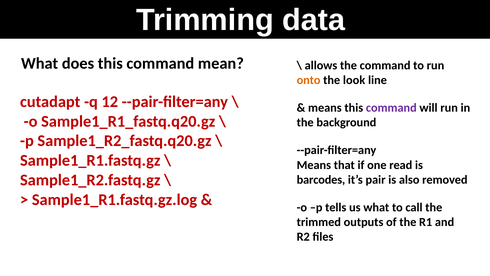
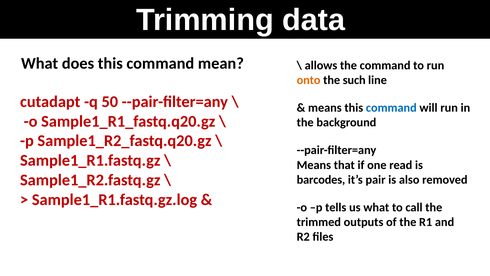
look: look -> such (354, 80)
12: 12 -> 50 (110, 102)
command colour: purple -> blue (391, 108)
